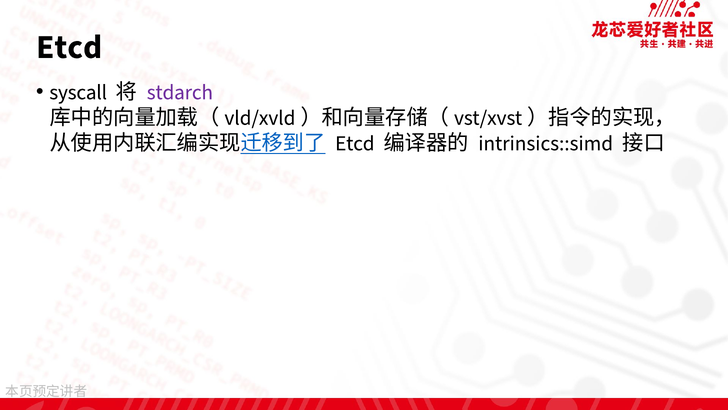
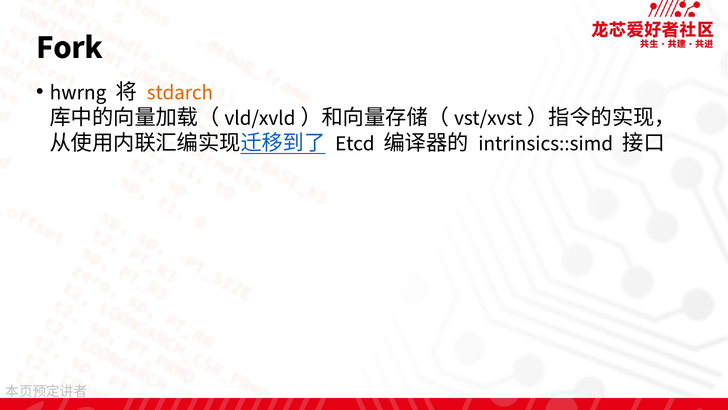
Etcd: Etcd -> Fork (69, 47)
syscall: syscall -> hwrng (78, 92)
stdarch colour: purple -> orange (180, 92)
